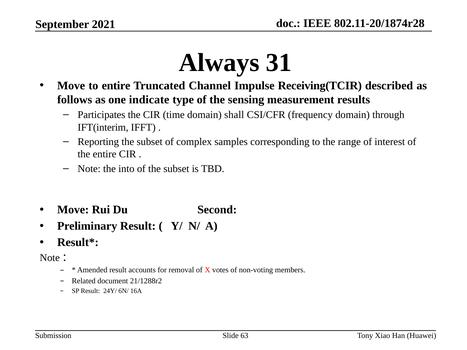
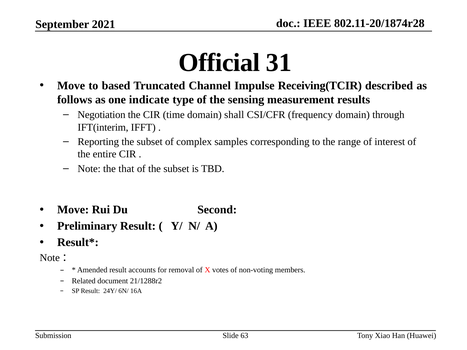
Always: Always -> Official (219, 63)
to entire: entire -> based (116, 86)
Participates: Participates -> Negotiation (102, 115)
into: into -> that (126, 169)
